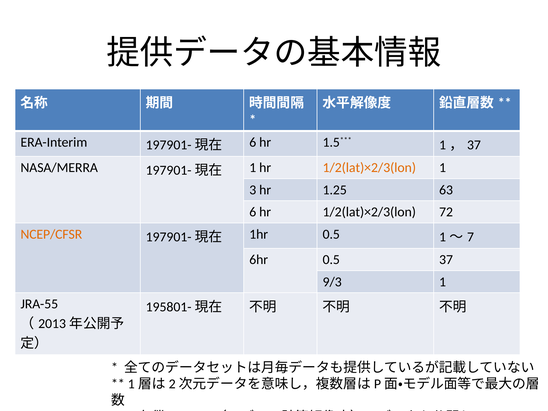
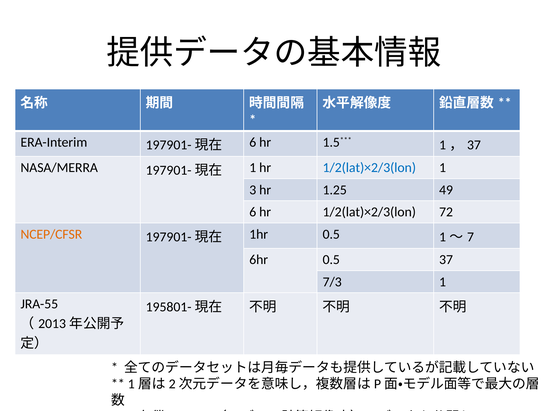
1/2(lat)×2/3(lon colour: orange -> blue (369, 168)
63: 63 -> 49 (446, 190)
9/3: 9/3 -> 7/3 (332, 282)
